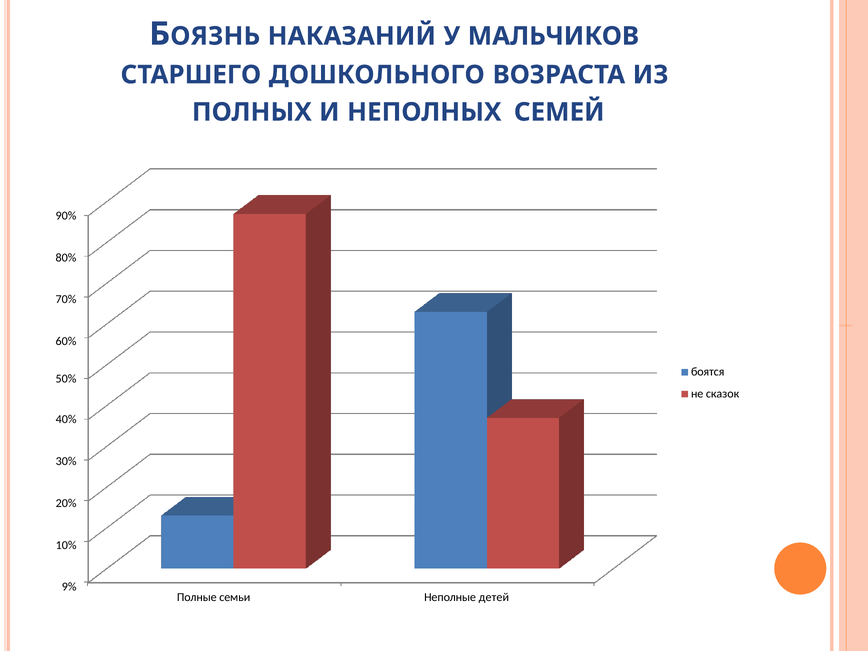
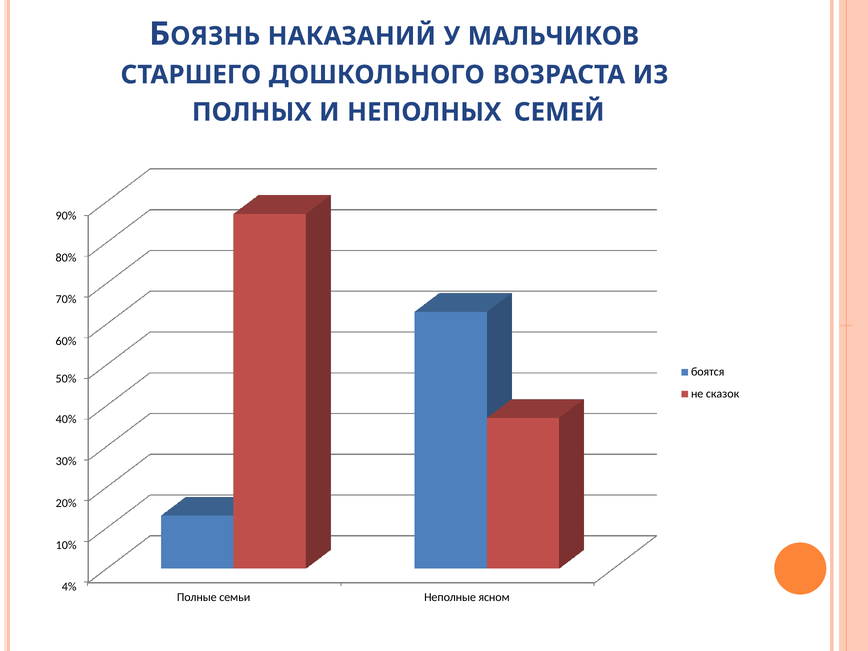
9%: 9% -> 4% (69, 587)
детей: детей -> ясном (494, 597)
